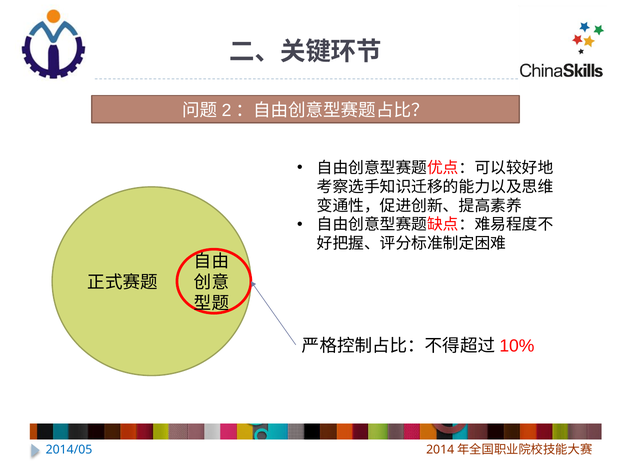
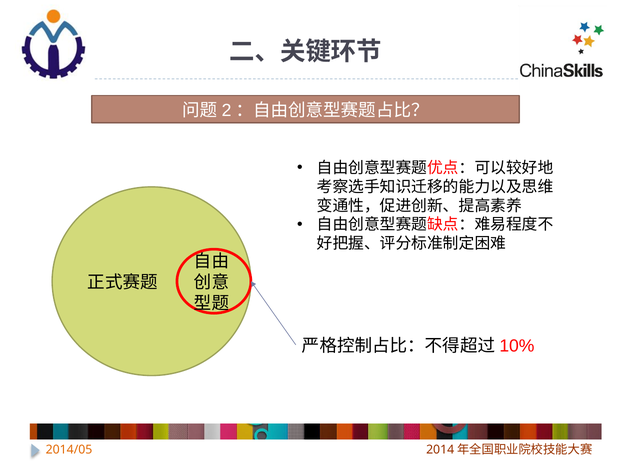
2014/05 colour: blue -> orange (69, 450)
